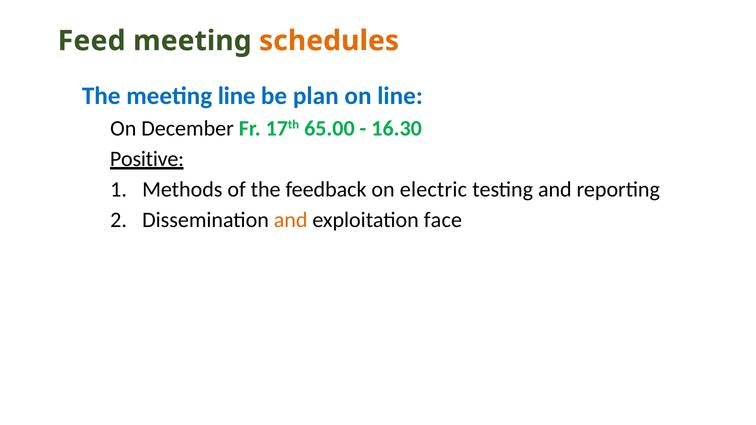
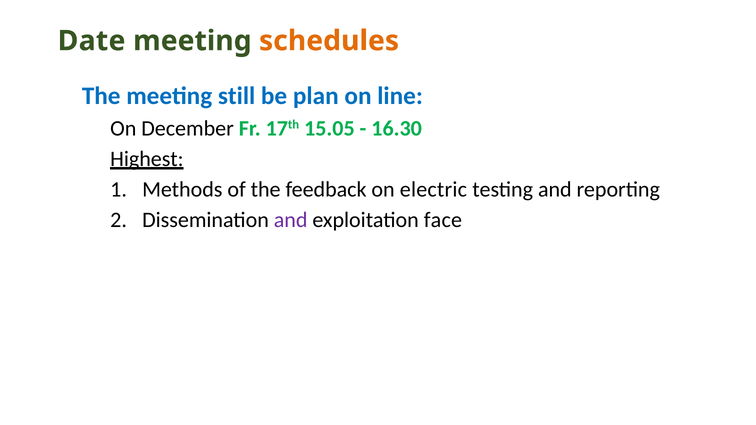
Feed: Feed -> Date (92, 41)
meeting line: line -> still (237, 96)
65.00: 65.00 -> 15.05 (329, 128)
Positive: Positive -> Highest (147, 159)
and colour: orange -> purple (291, 220)
